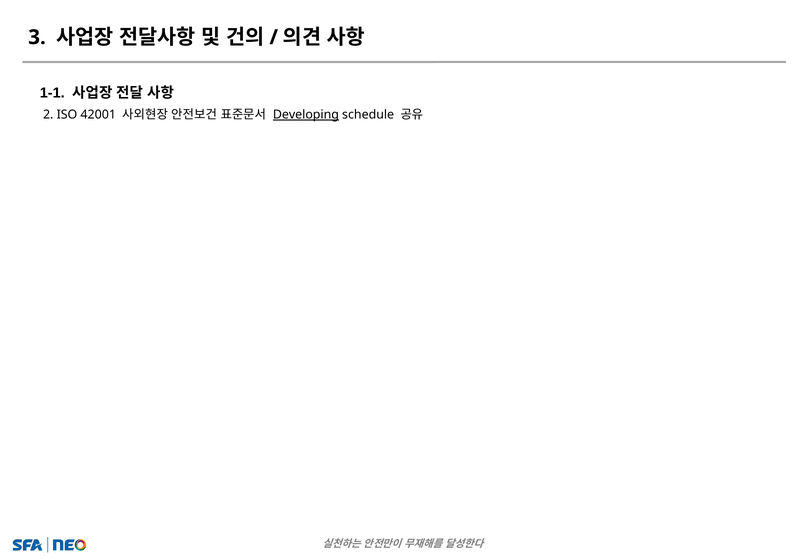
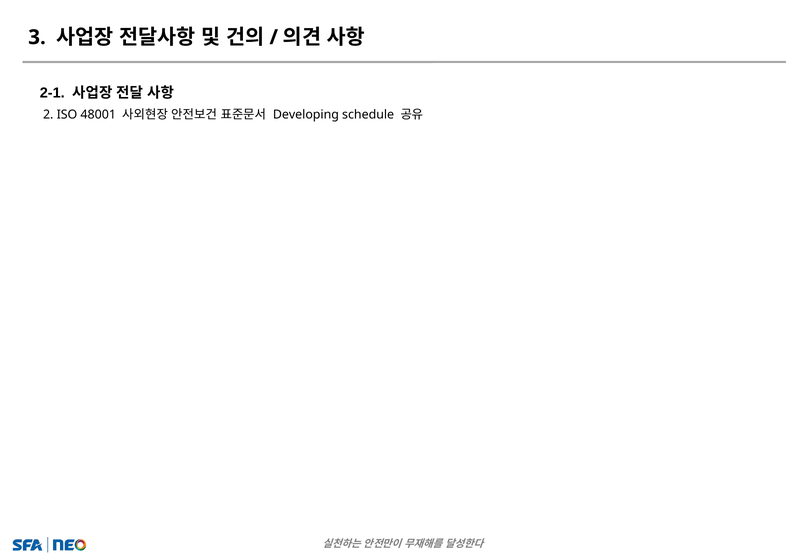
1-1: 1-1 -> 2-1 (52, 93)
42001: 42001 -> 48001 (98, 115)
Developing underline: present -> none (306, 115)
